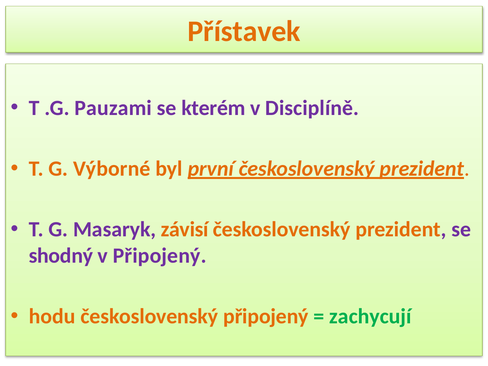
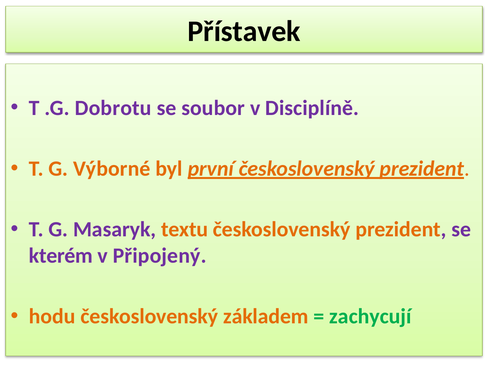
Přístavek colour: orange -> black (244, 31)
Pauzami: Pauzami -> Dobrotu (113, 108)
kterém: kterém -> soubor (213, 108)
závisí: závisí -> textu (185, 230)
shodný: shodný -> kterém (61, 256)
československý připojený: připojený -> základem (266, 316)
